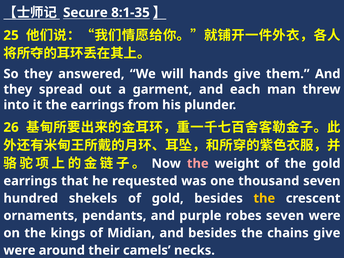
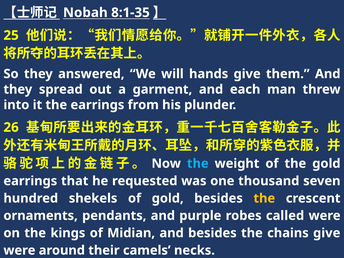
Secure: Secure -> Nobah (85, 13)
the colour: pink -> light blue (198, 164)
robes seven: seven -> called (285, 216)
